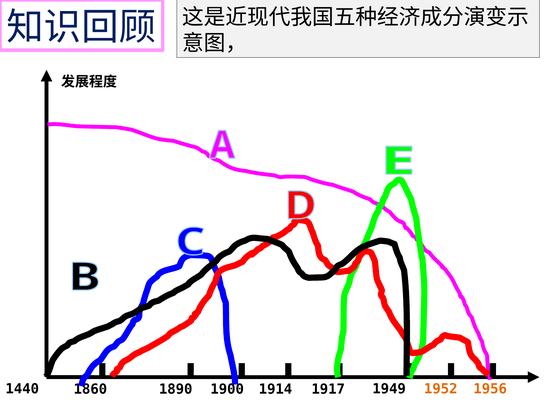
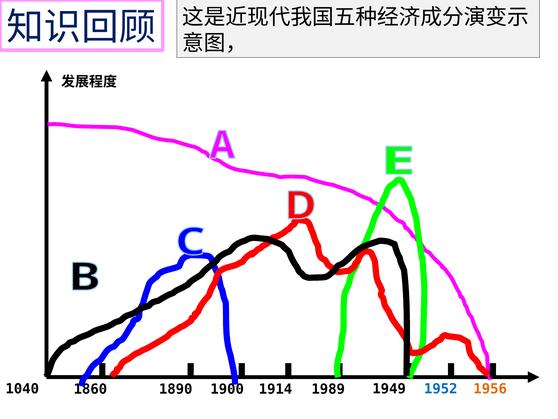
1440: 1440 -> 1040 (22, 388)
1917: 1917 -> 1989 (328, 389)
1952 colour: orange -> blue (441, 388)
